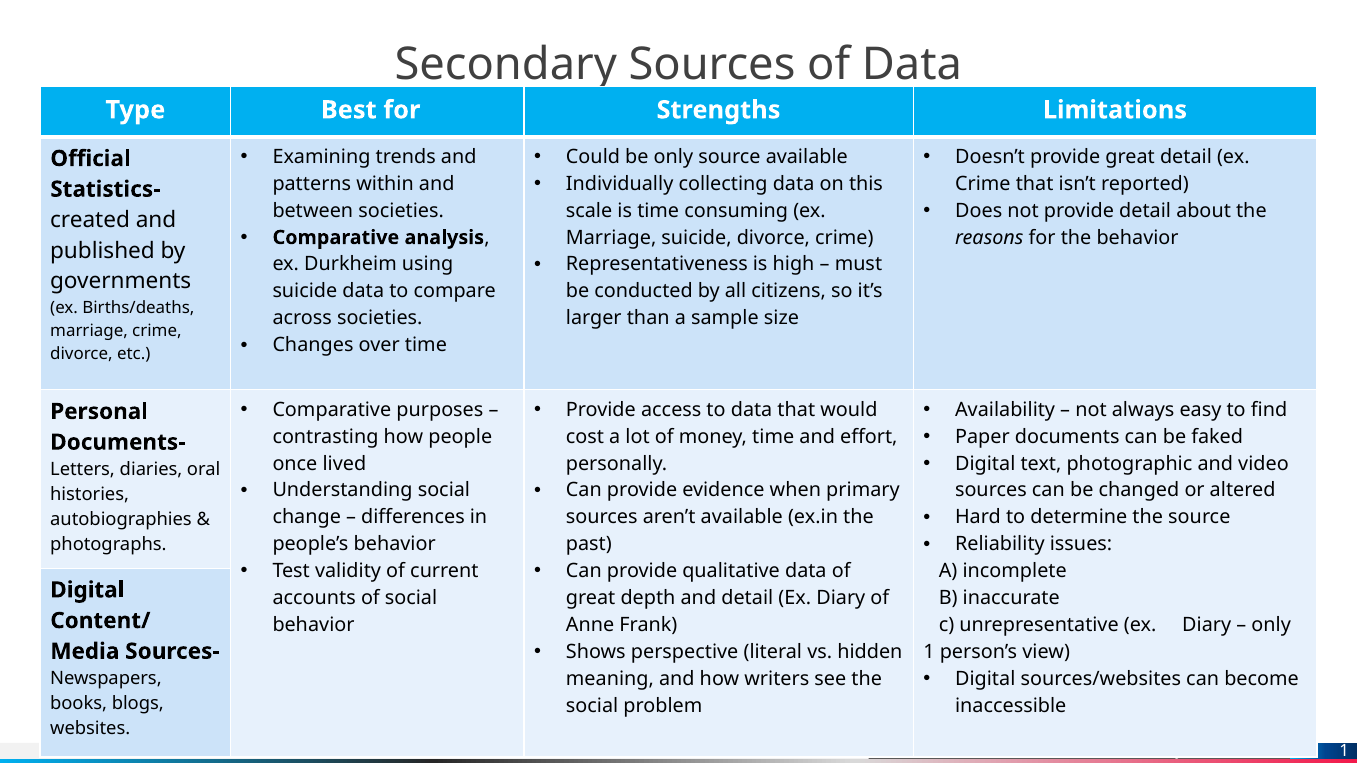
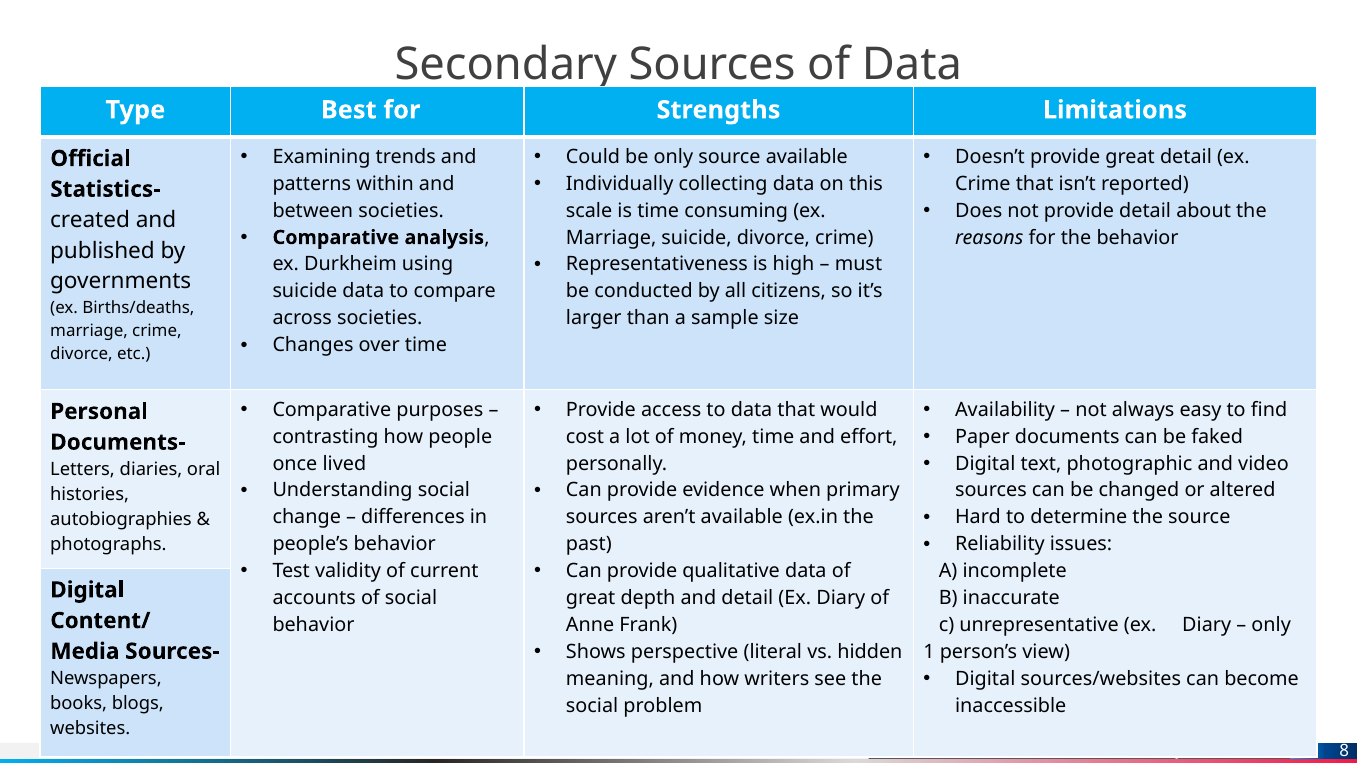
1: 1 -> 8 (1344, 751)
